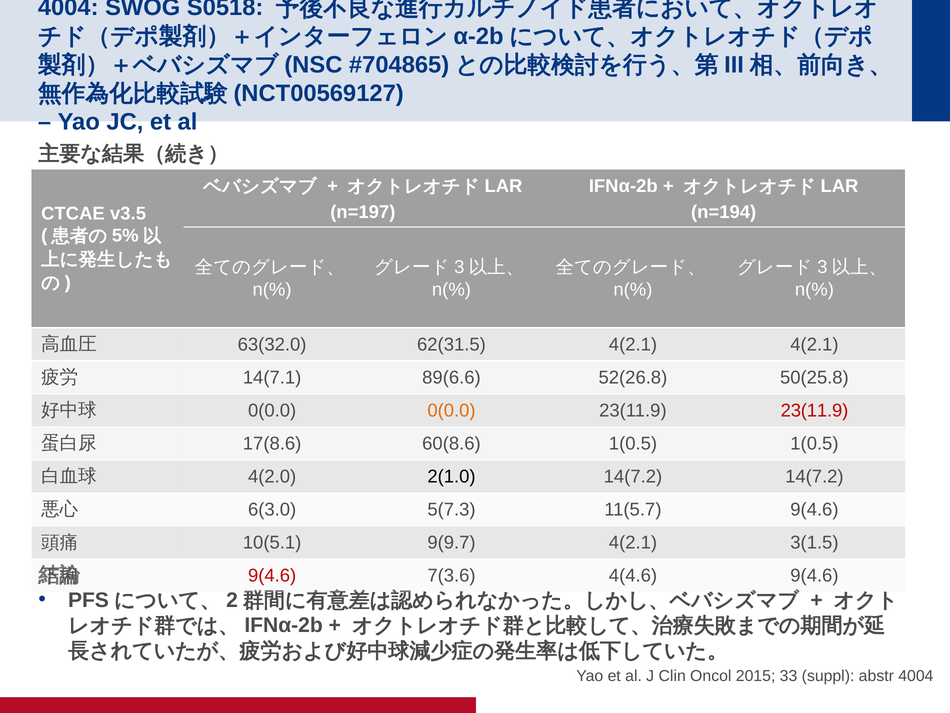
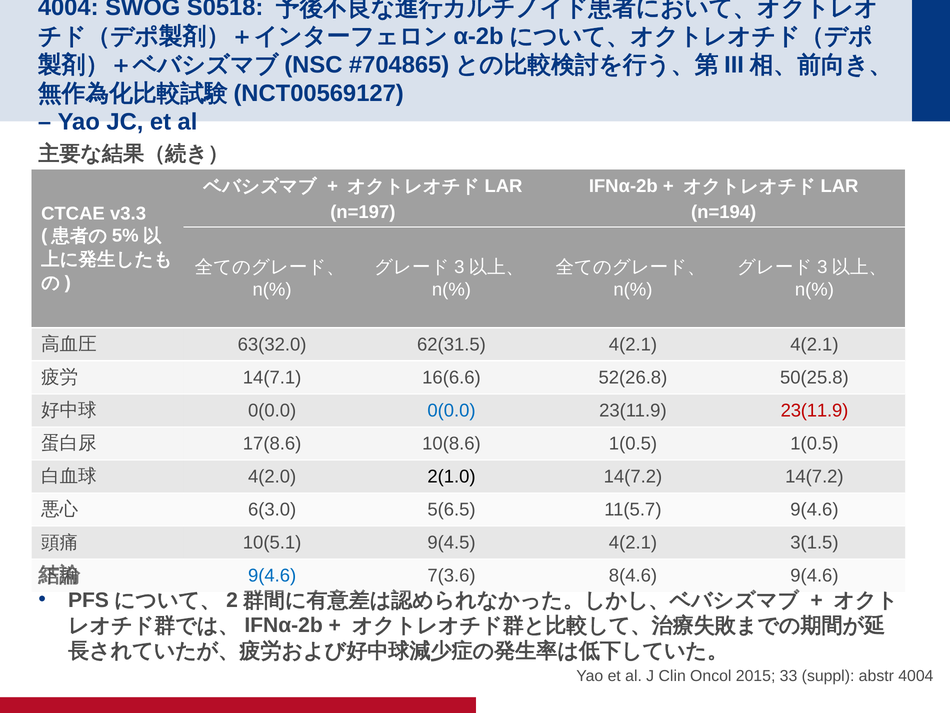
v3.5: v3.5 -> v3.3 (128, 214)
89(6.6: 89(6.6 -> 16(6.6 (451, 377)
0(0.0 colour: orange -> blue (451, 410)
60(8.6: 60(8.6 -> 10(8.6 (451, 443)
5(7.3: 5(7.3 -> 5(6.5 (451, 509)
9(9.7: 9(9.7 -> 9(4.5 (451, 542)
9(4.6 colour: red -> blue (272, 575)
4(4.6: 4(4.6 -> 8(4.6 (633, 575)
